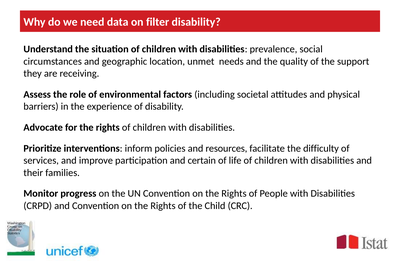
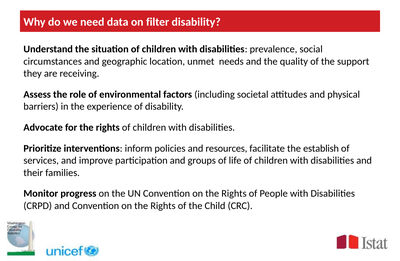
difficulty: difficulty -> establish (321, 148)
certain: certain -> groups (202, 160)
